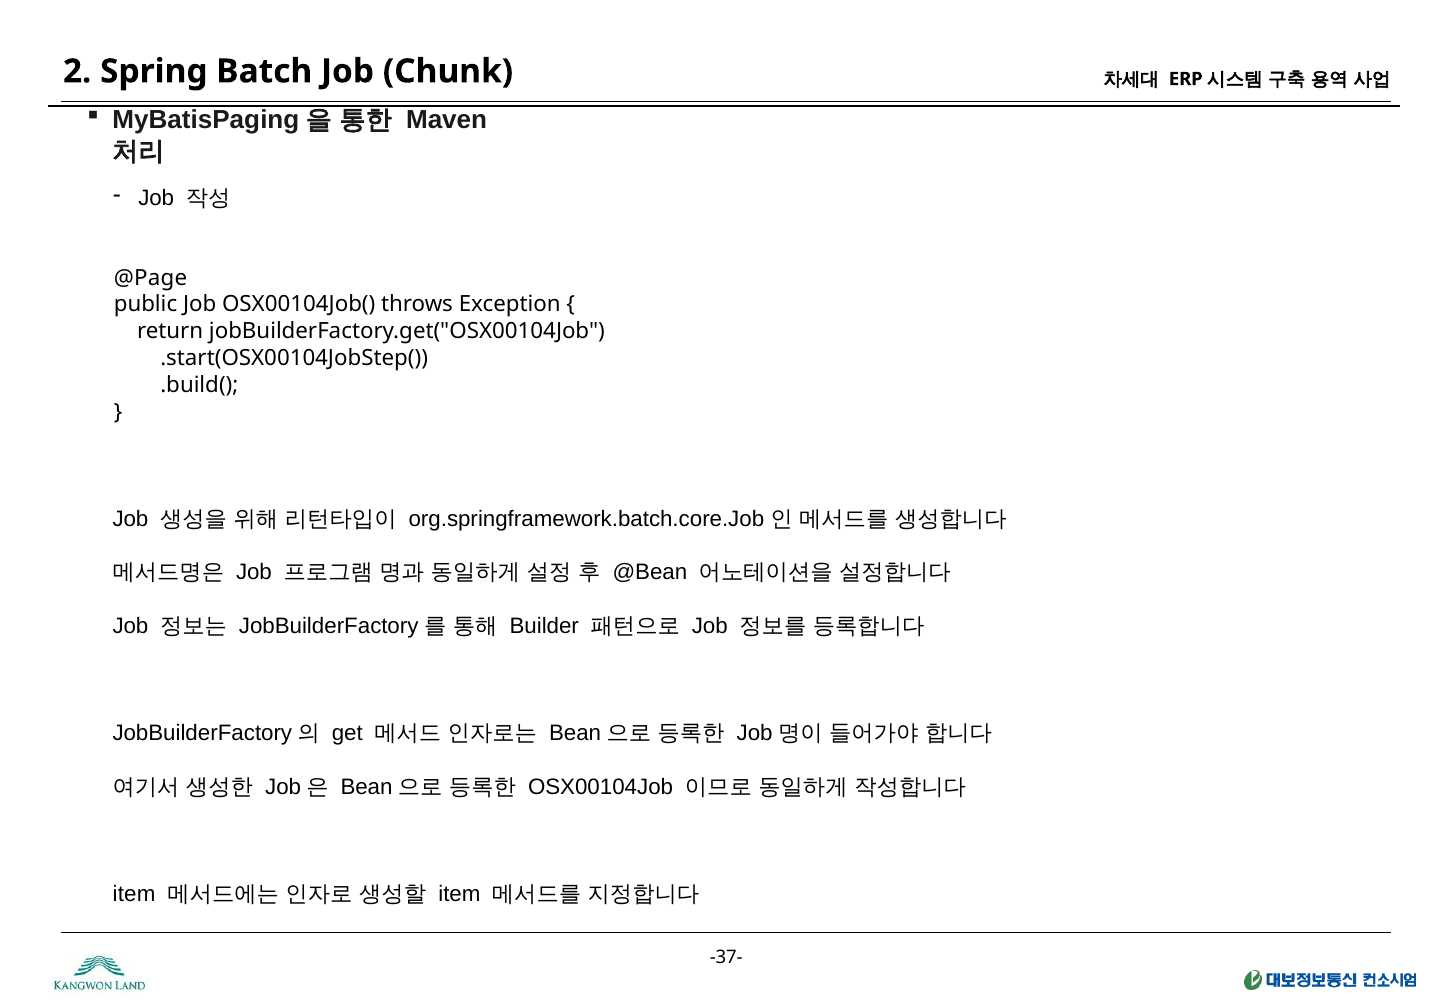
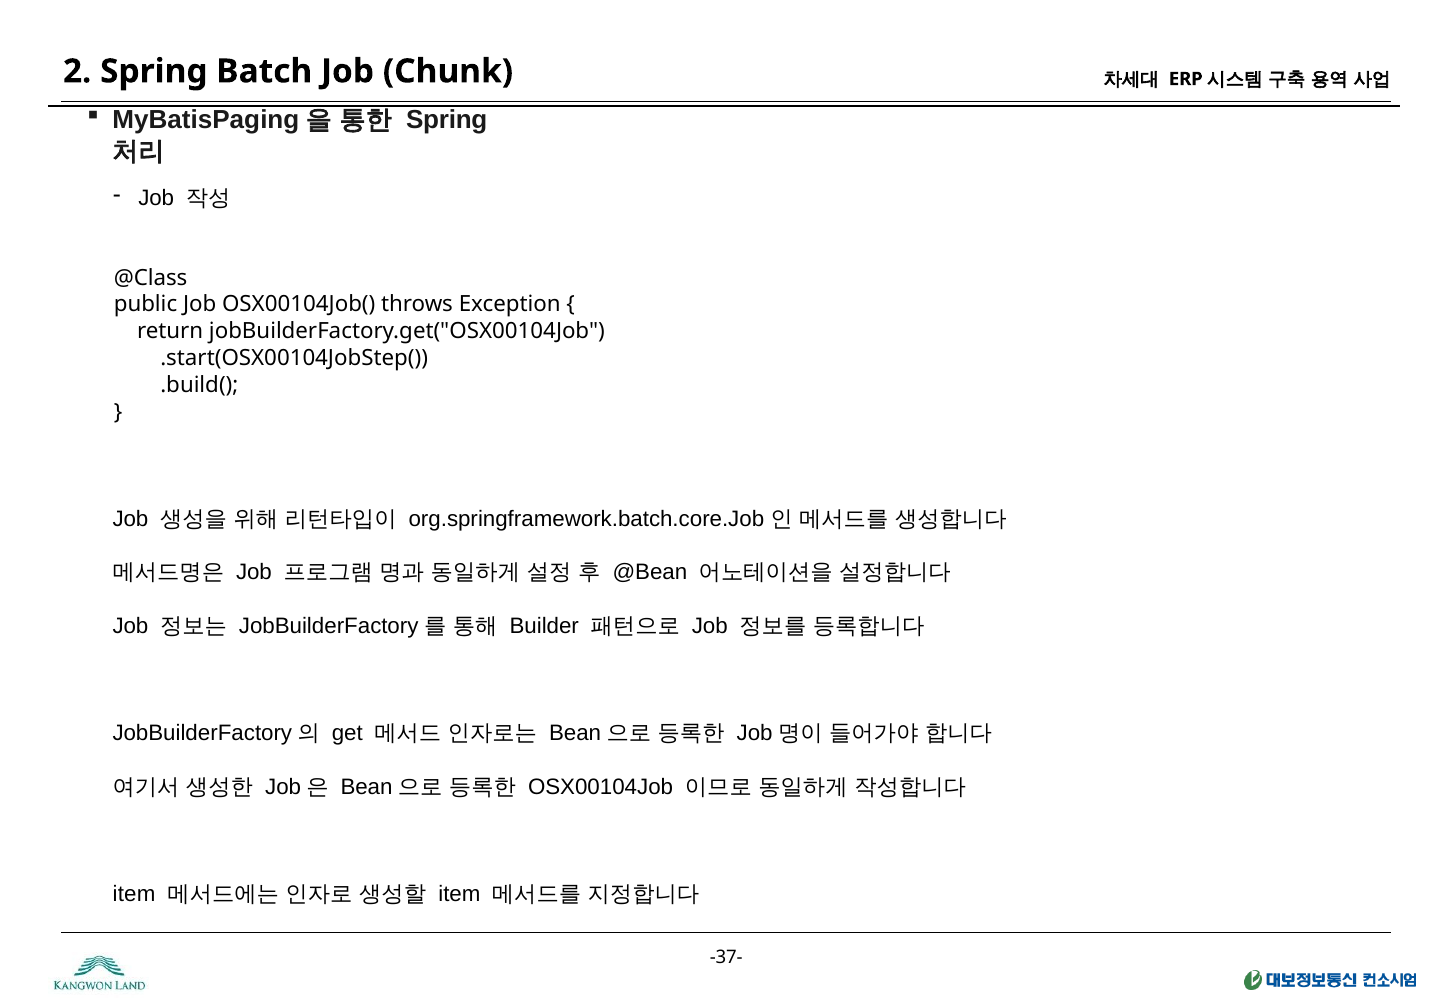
Maven: Maven -> Spring (447, 120)
@Page: @Page -> @Class (151, 278)
